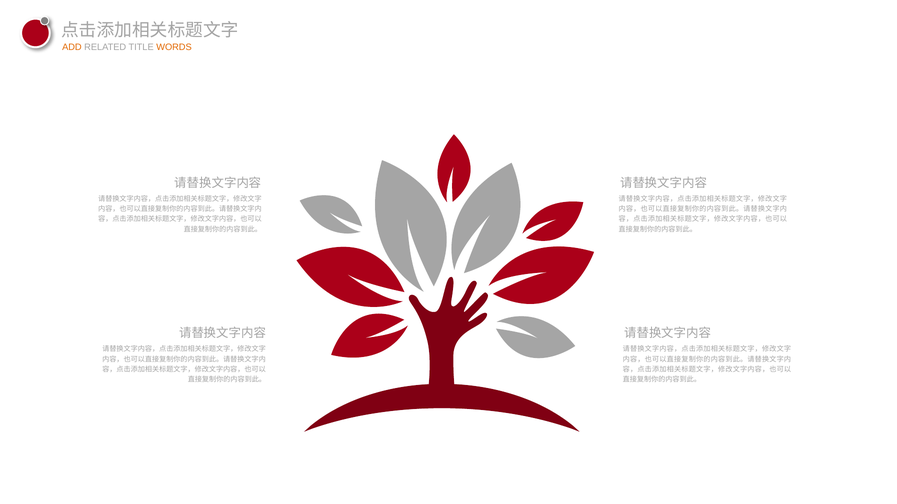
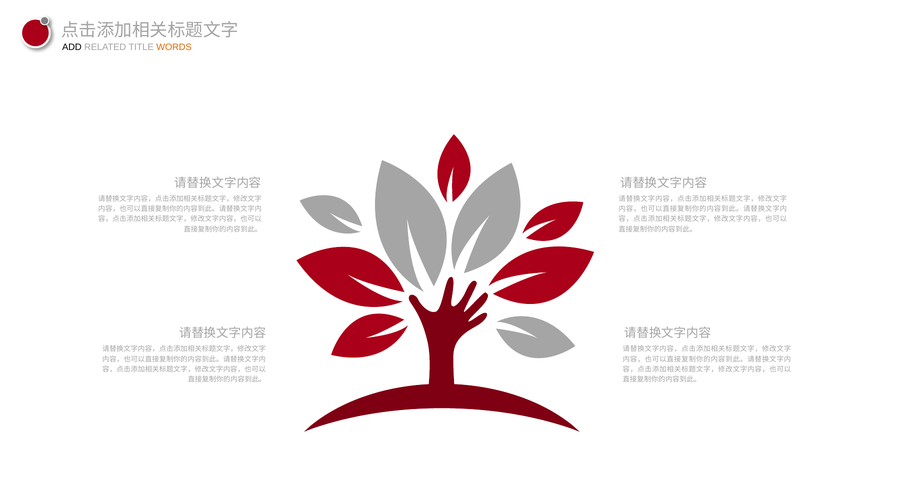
ADD colour: orange -> black (72, 47)
